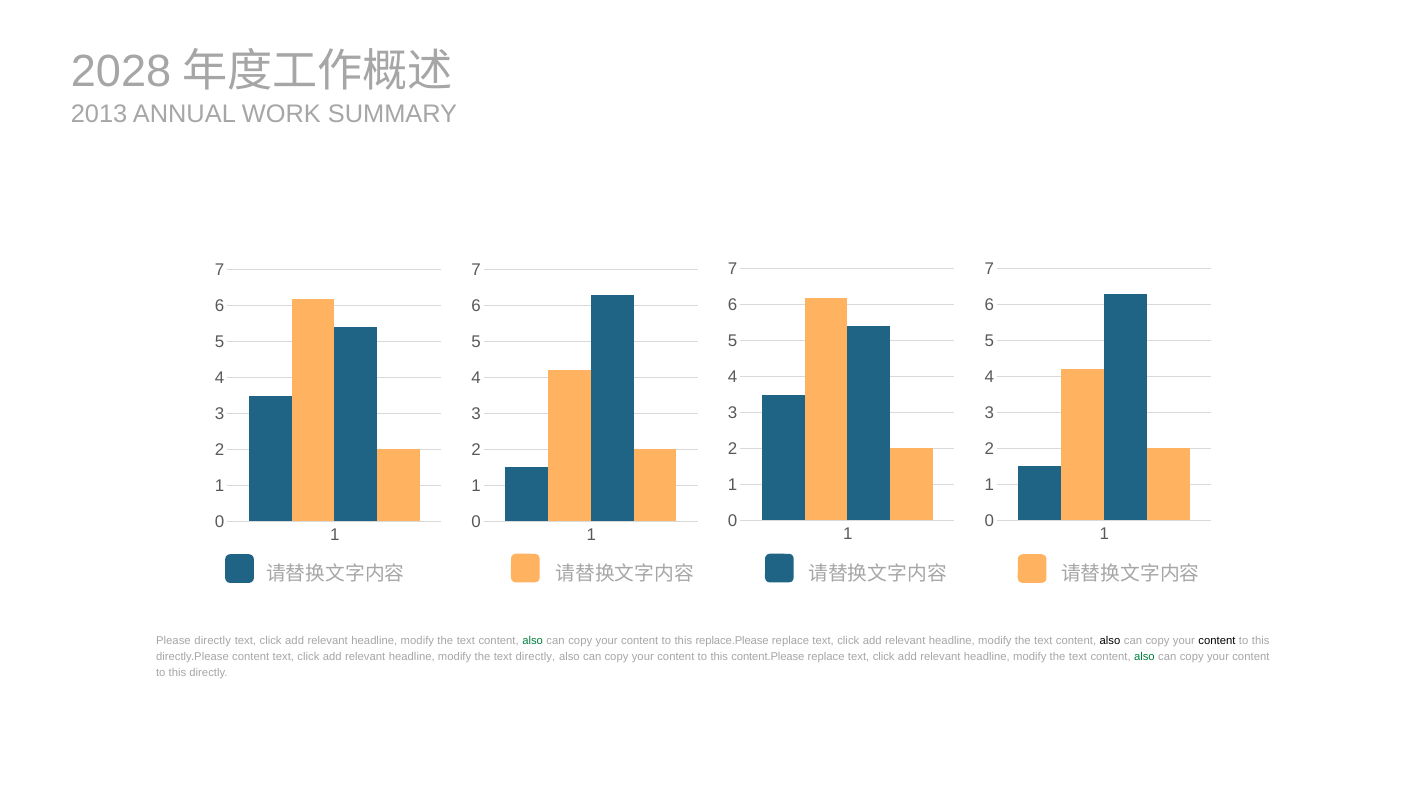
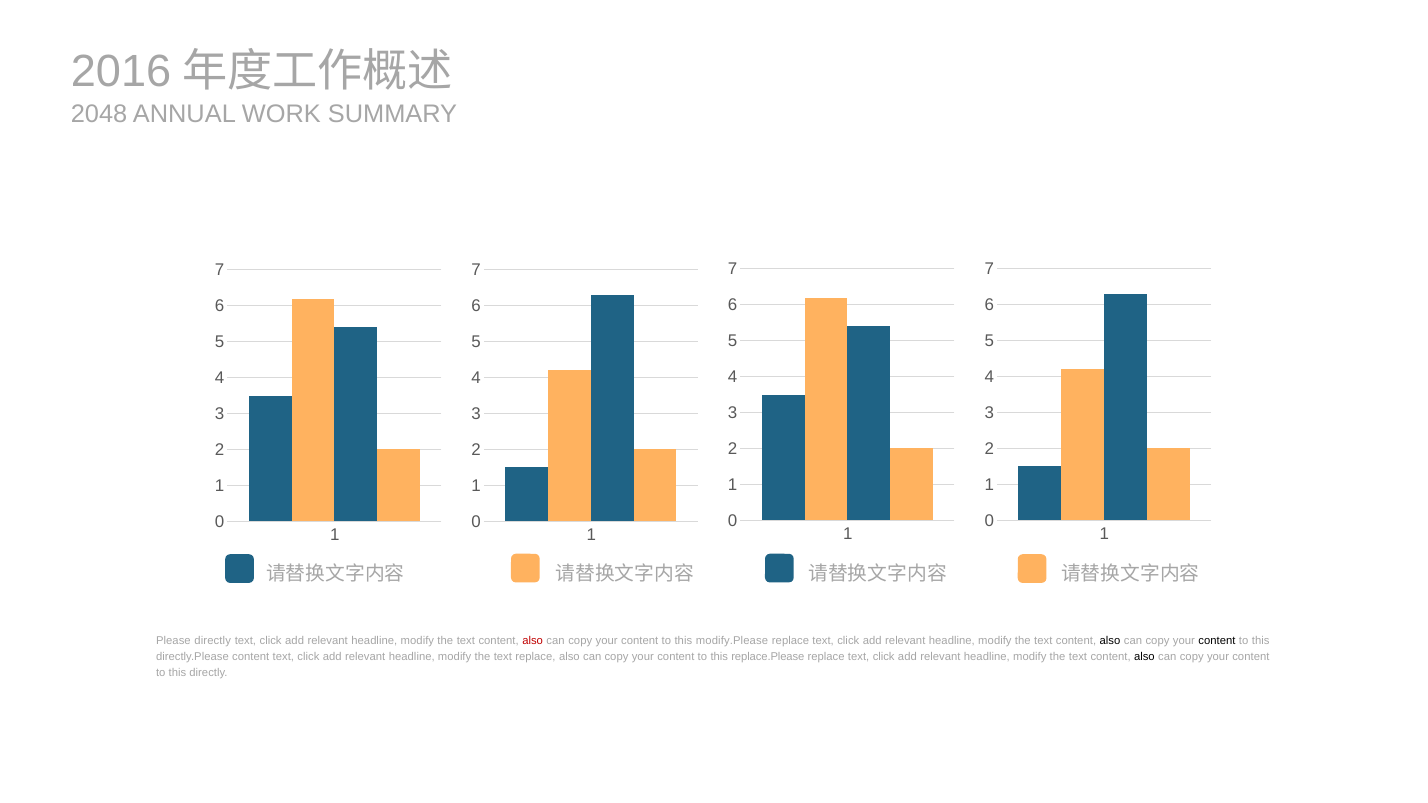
2028: 2028 -> 2016 (121, 72)
2013: 2013 -> 2048 (99, 114)
also colour: green -> red (533, 641)
replace.Please: replace.Please -> modify.Please (732, 641)
text directly: directly -> replace (535, 657)
content.Please: content.Please -> replace.Please (768, 657)
also colour: green -> black (1144, 657)
